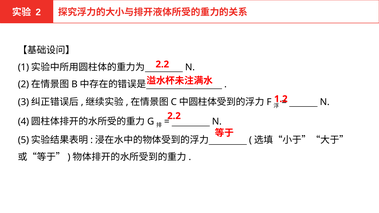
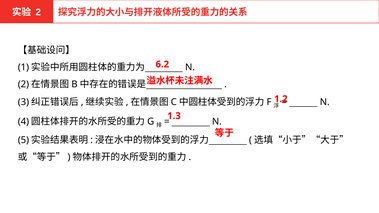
2.2: 2.2 -> 6.2 (162, 64)
2.2: 2.2 -> 1.3 (174, 116)
